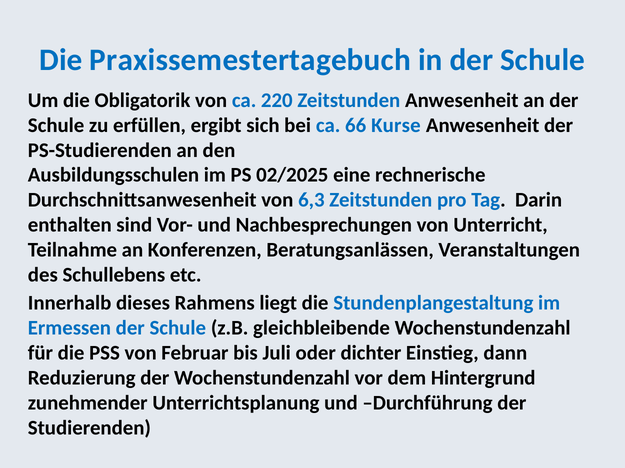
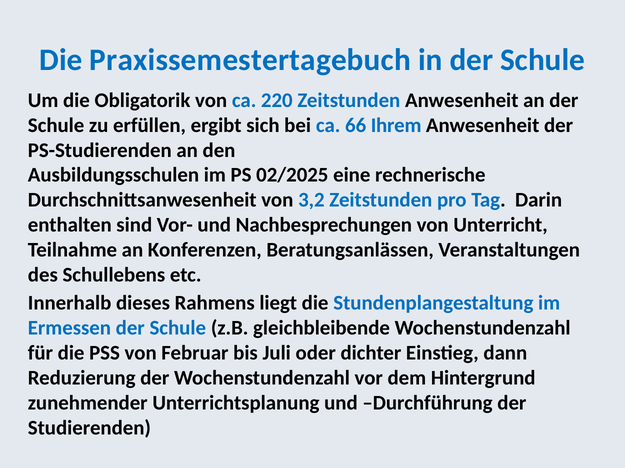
Kurse: Kurse -> Ihrem (396, 125)
6,3: 6,3 -> 3,2 (311, 200)
